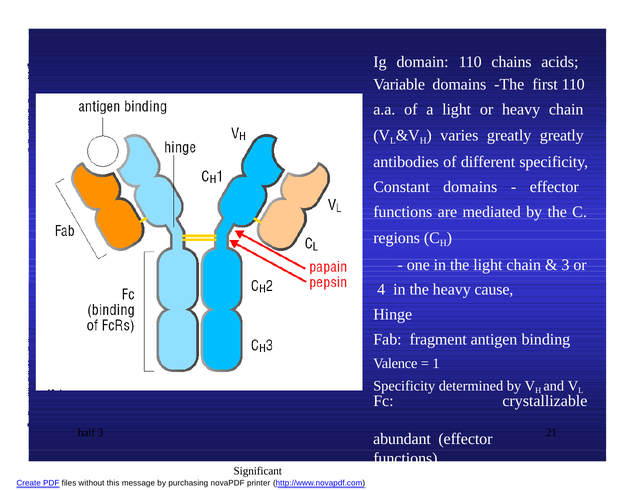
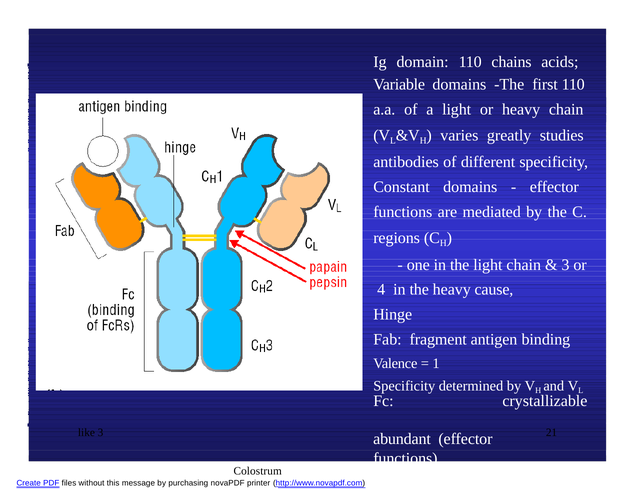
greatly greatly: greatly -> studies (562, 135)
half: half -> like (86, 433)
Significant: Significant -> Colostrum (258, 472)
